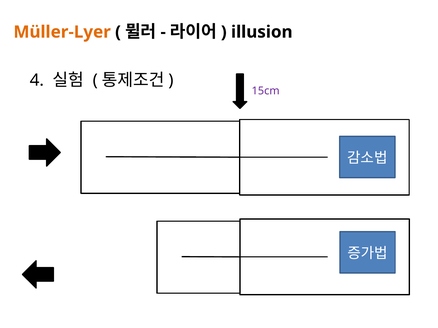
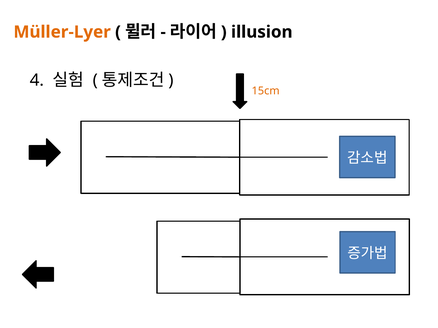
15cm colour: purple -> orange (266, 91)
